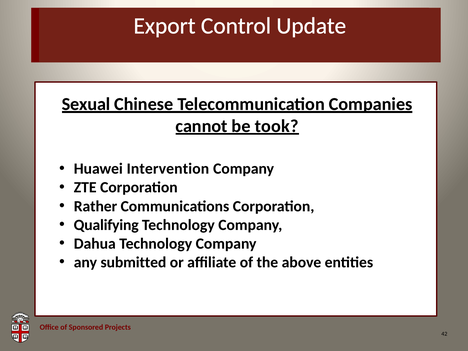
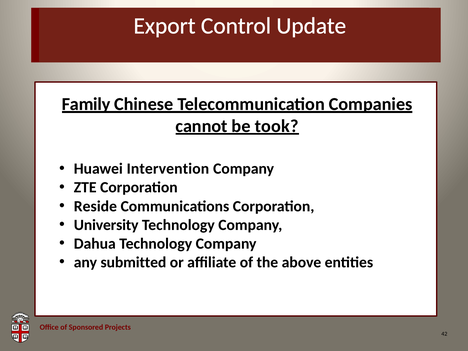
Sexual: Sexual -> Family (86, 104)
Rather: Rather -> Reside (95, 206)
Qualifying: Qualifying -> University (106, 225)
